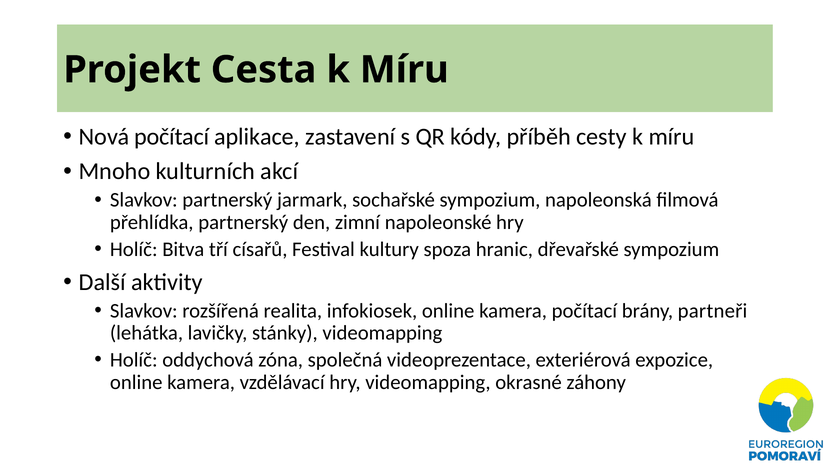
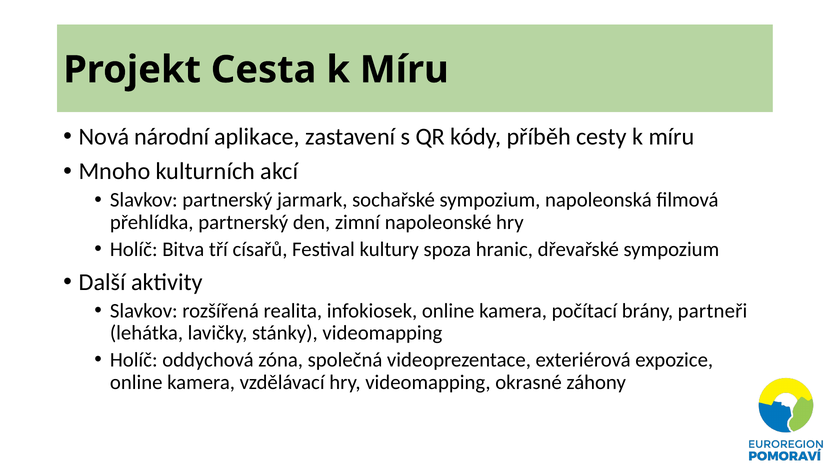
Nová počítací: počítací -> národní (172, 137)
